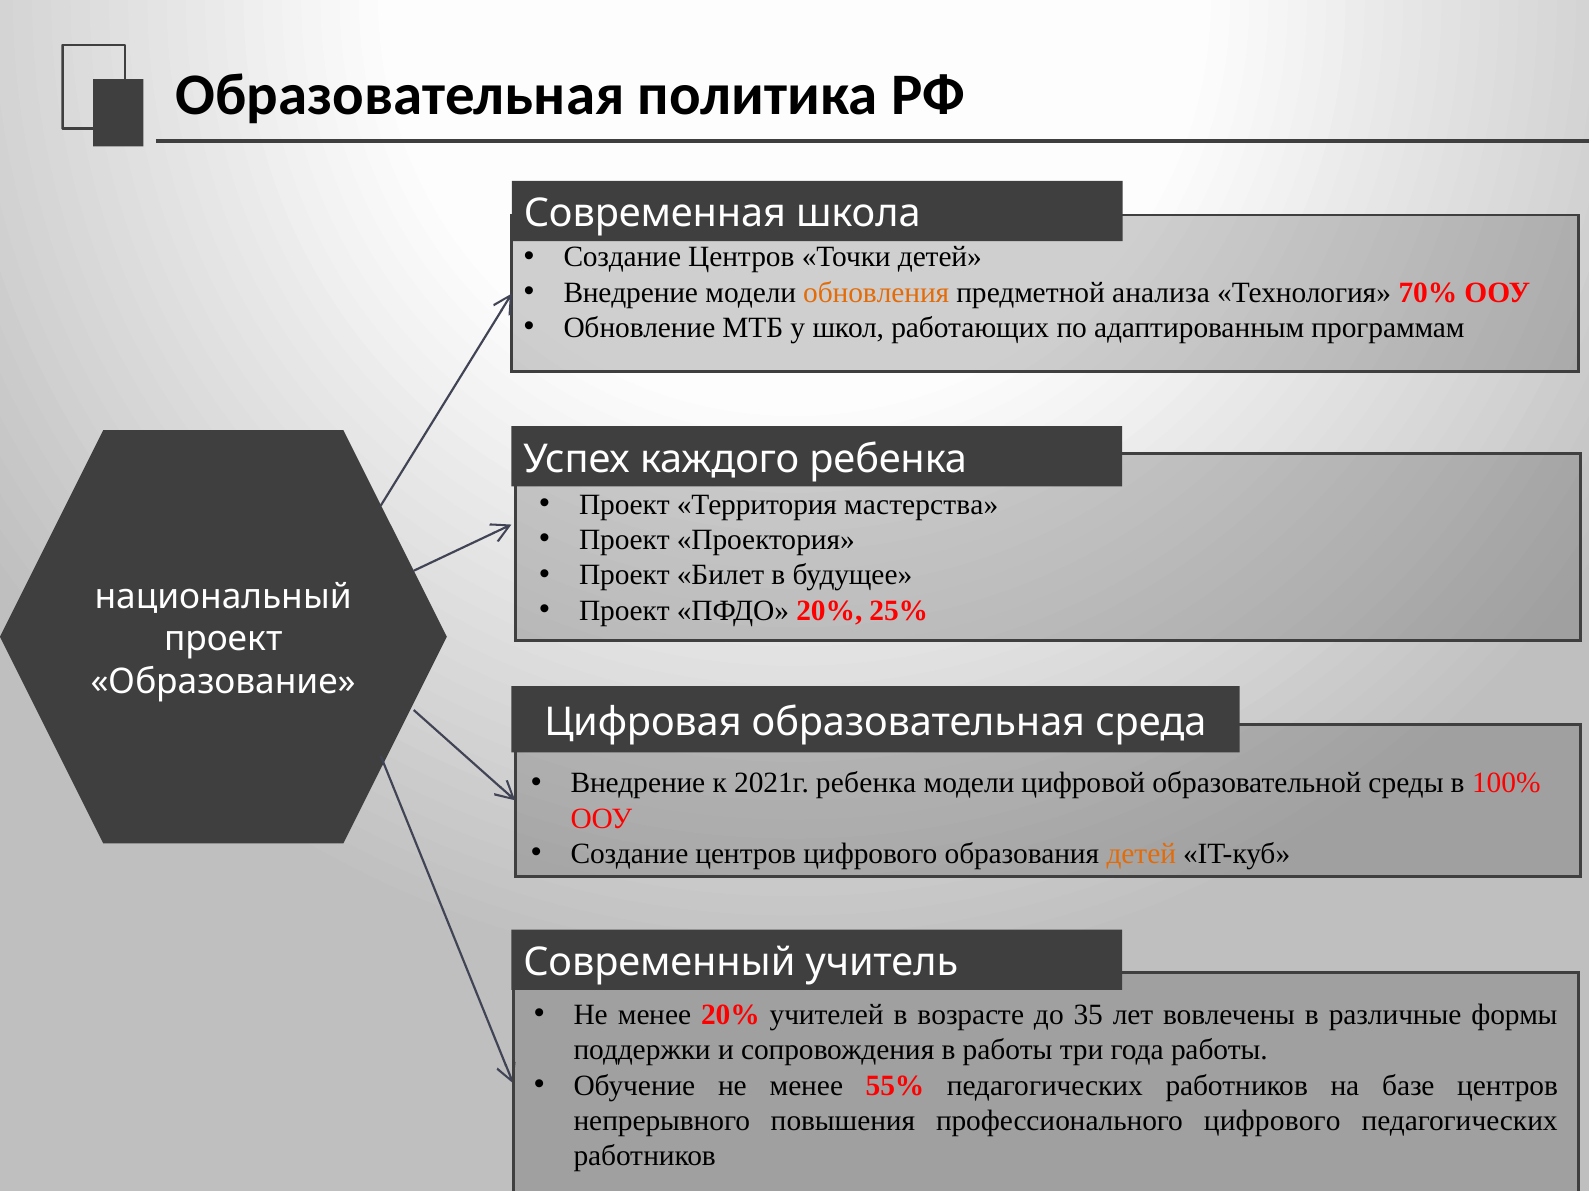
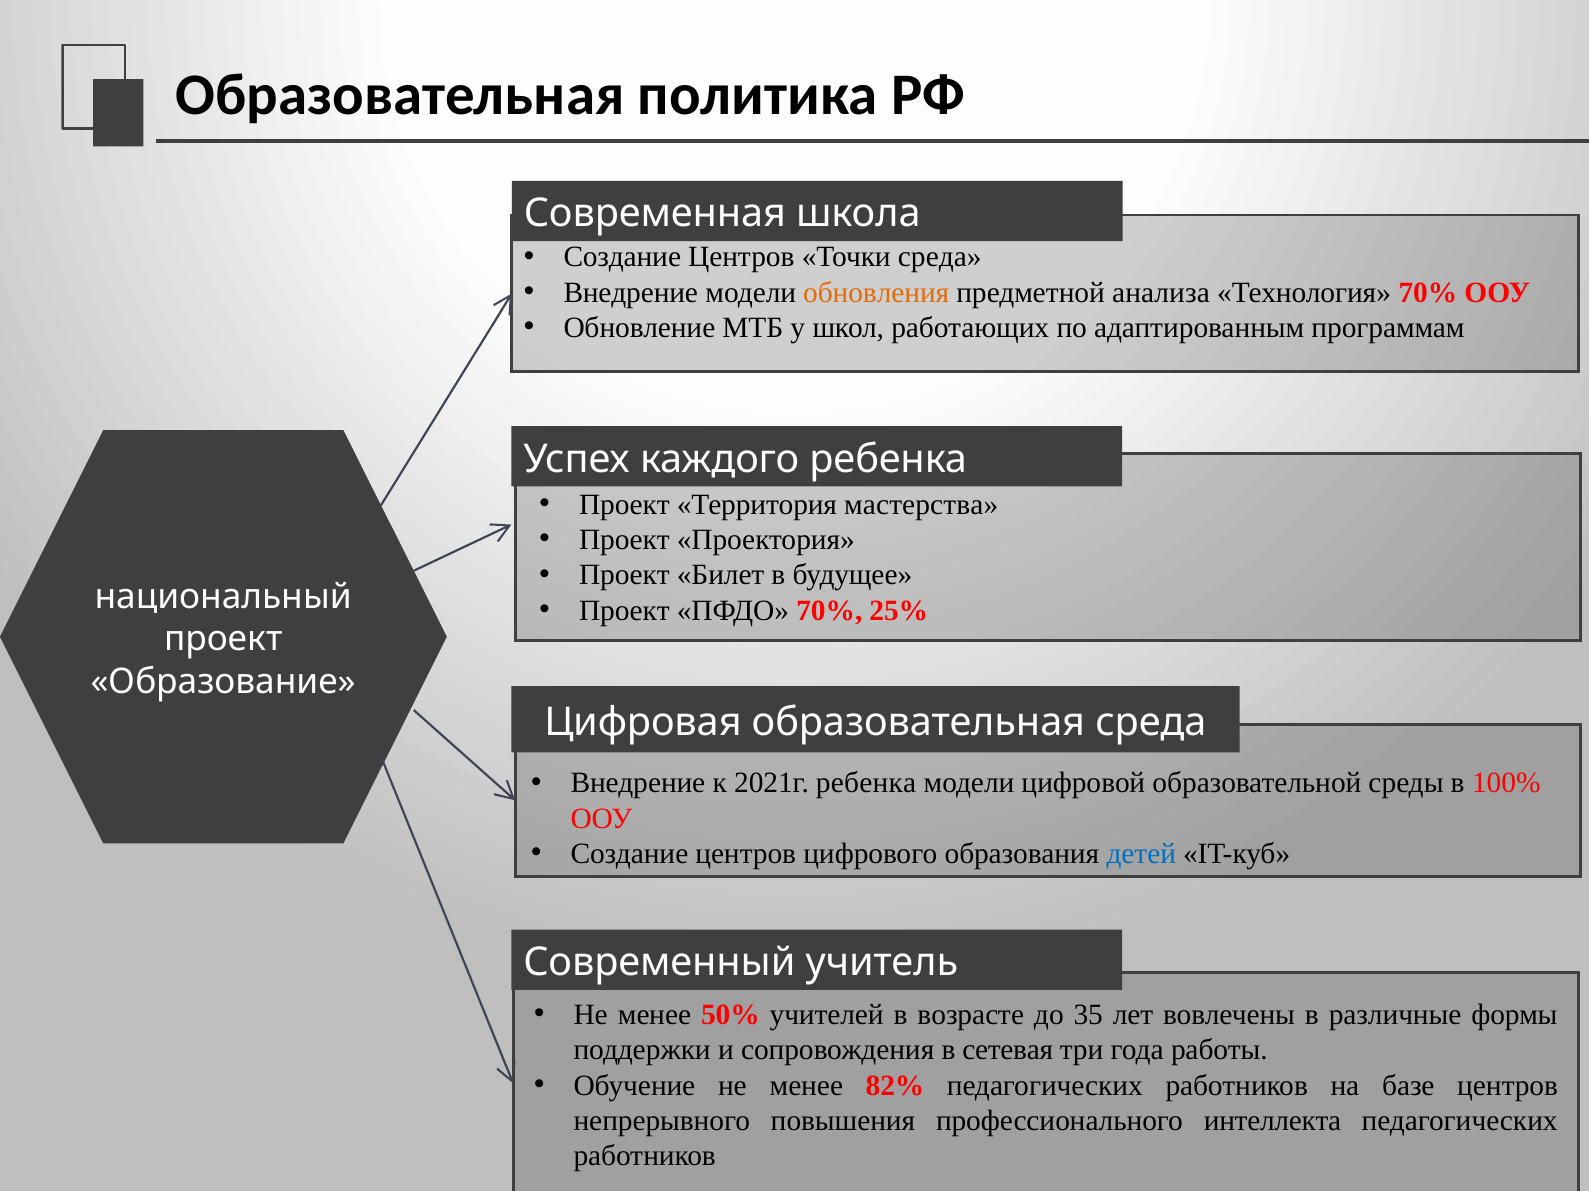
Точки детей: детей -> среда (940, 257)
ПФДО 20%: 20% -> 70% (829, 611)
детей colour: orange -> blue (1141, 854)
менее 20%: 20% -> 50% (730, 1015)
в работы: работы -> сетевая (1008, 1051)
55%: 55% -> 82% (895, 1086)
профессионального цифрового: цифрового -> интеллекта (1273, 1121)
